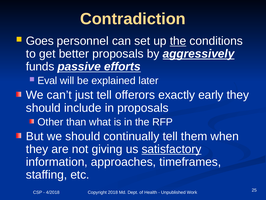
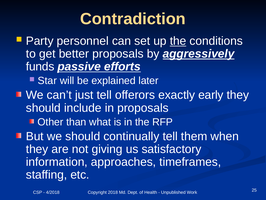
Goes: Goes -> Party (40, 41)
Eval: Eval -> Star (47, 81)
satisfactory underline: present -> none (171, 149)
